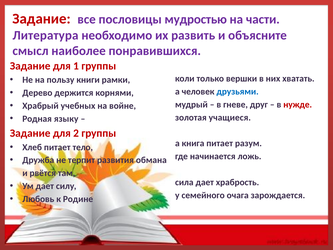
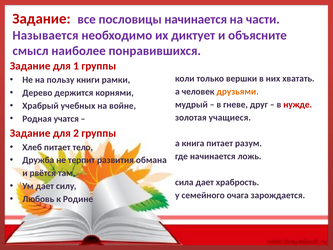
пословицы мудростью: мудростью -> начинается (196, 19)
Литература: Литература -> Называется (45, 35)
развить: развить -> диктует (193, 35)
друзьями colour: blue -> orange (238, 91)
языку: языку -> учатся (66, 119)
